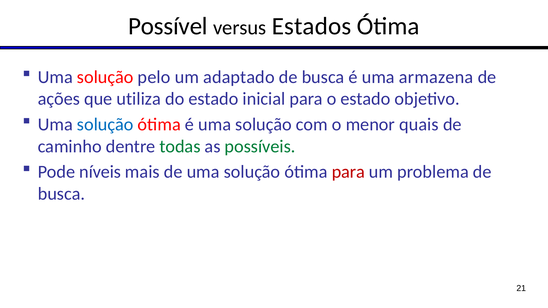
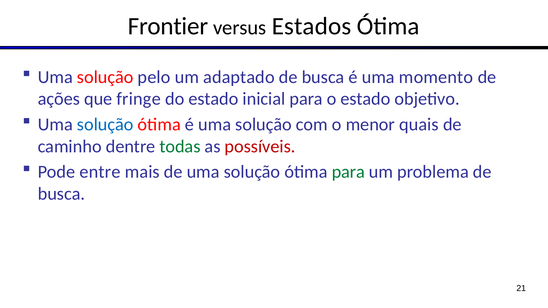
Possível: Possível -> Frontier (168, 26)
armazena: armazena -> momento (436, 77)
utiliza: utiliza -> fringe (139, 99)
possíveis colour: green -> red (260, 147)
níveis: níveis -> entre (100, 172)
para colour: red -> green (348, 172)
